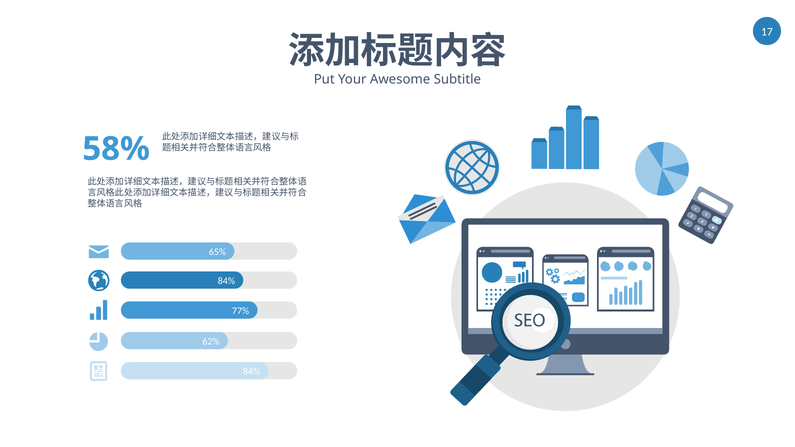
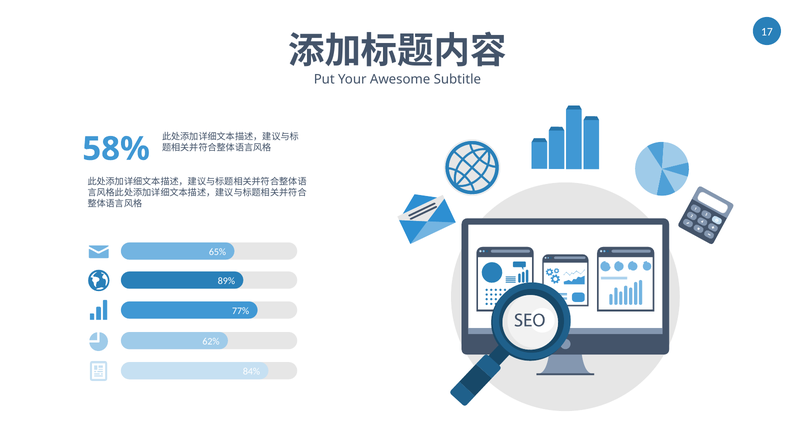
84%: 84% -> 89% (226, 281)
